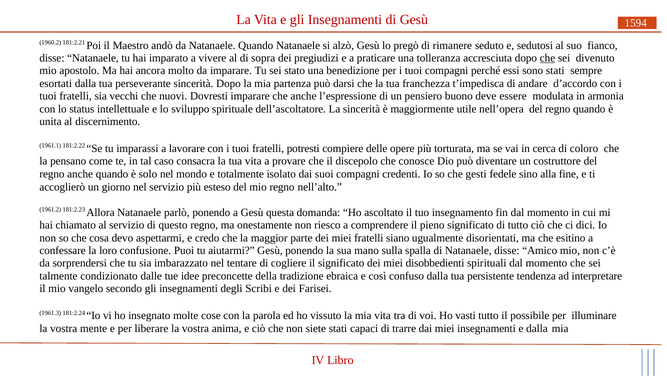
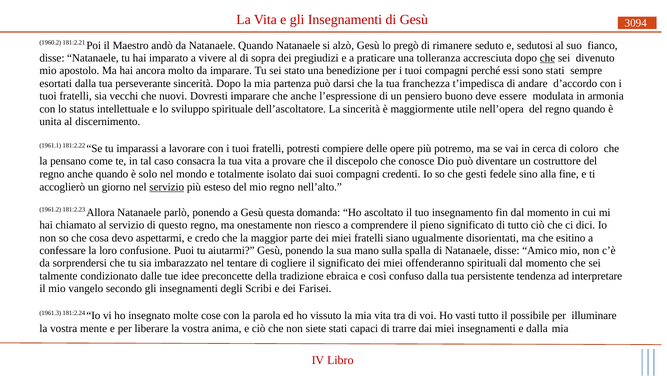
1594: 1594 -> 3094 (636, 23)
torturata: torturata -> potremo (454, 148)
servizio underline: none -> present (167, 187)
disobbedienti: disobbedienti -> offenderanno (435, 263)
